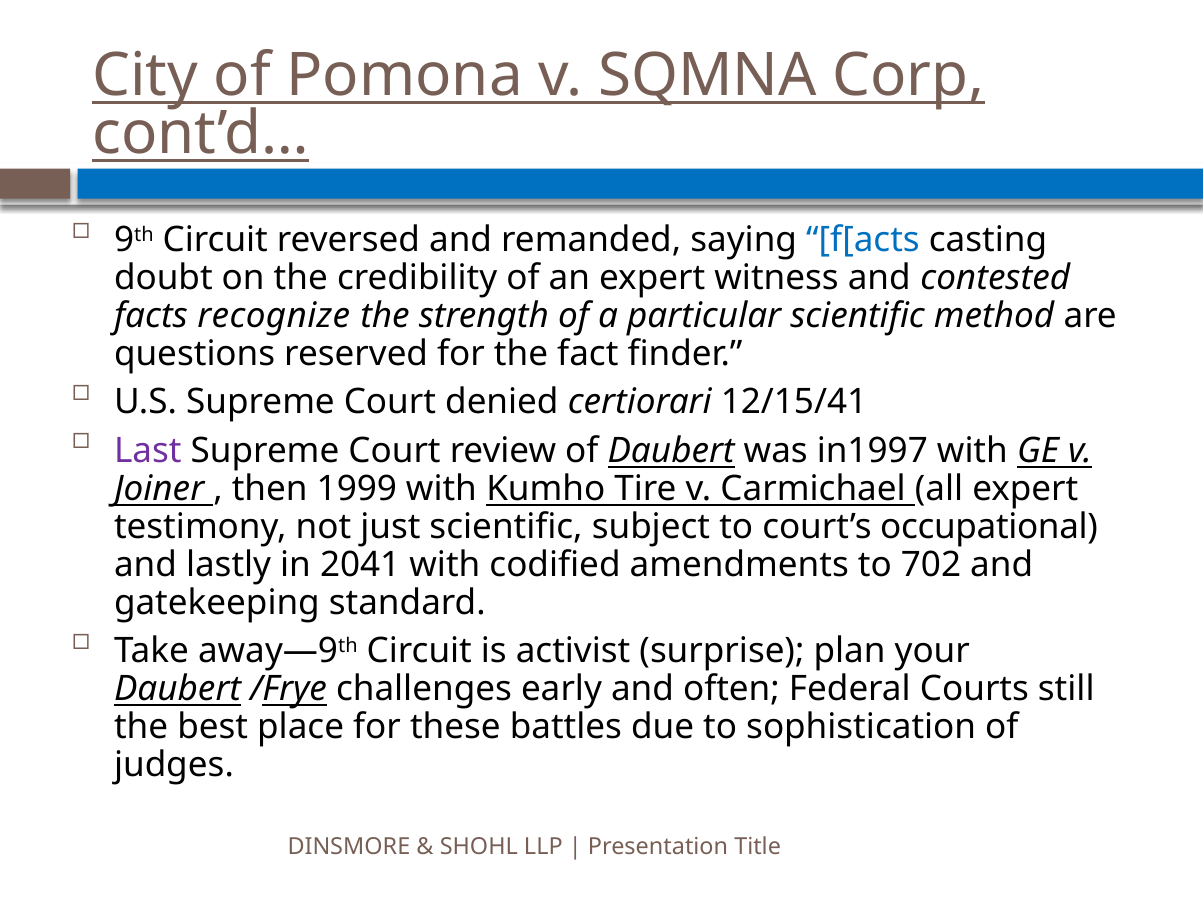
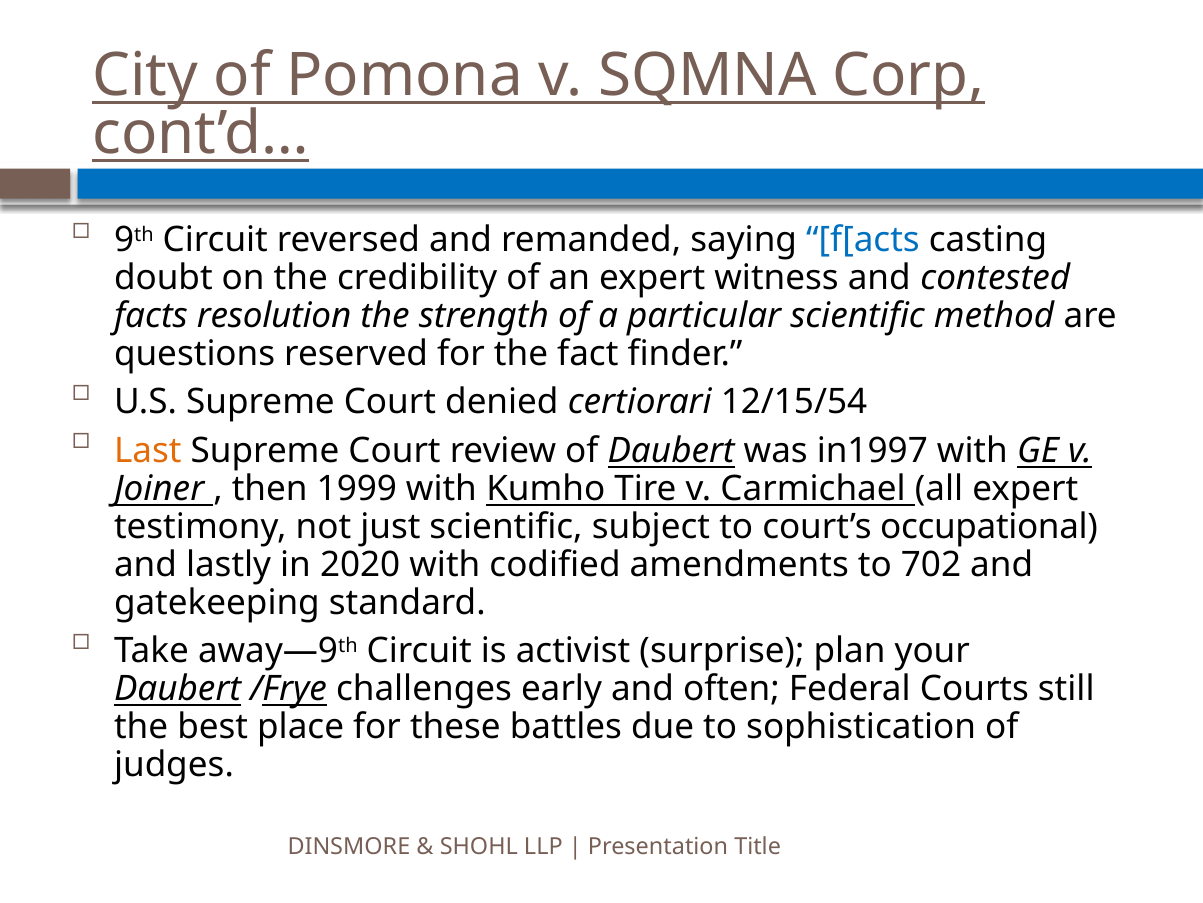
recognize: recognize -> resolution (274, 316)
12/15/41: 12/15/41 -> 12/15/54 (794, 402)
Last colour: purple -> orange (148, 450)
2041: 2041 -> 2020 (360, 564)
